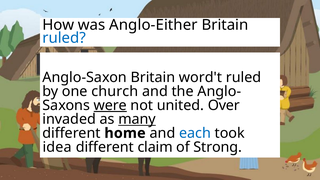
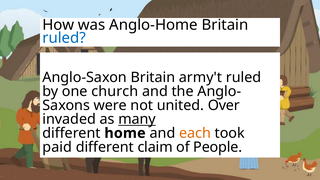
Anglo-Either: Anglo-Either -> Anglo-Home (153, 25)
word't: word't -> army't (201, 77)
were underline: present -> none (110, 105)
each colour: blue -> orange (195, 133)
idea: idea -> paid (57, 147)
Strong: Strong -> People (218, 147)
